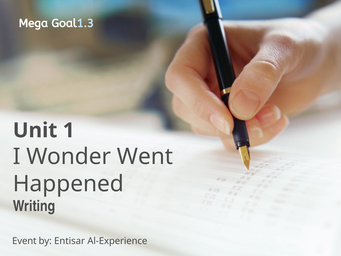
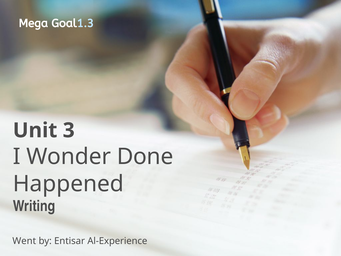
1: 1 -> 3 (69, 130)
Went: Went -> Done (145, 157)
Event: Event -> Went (24, 241)
